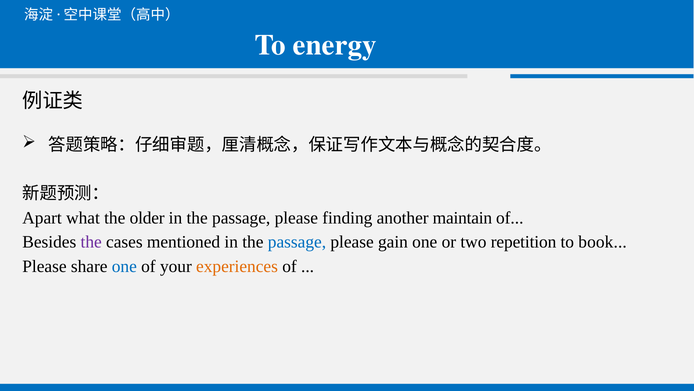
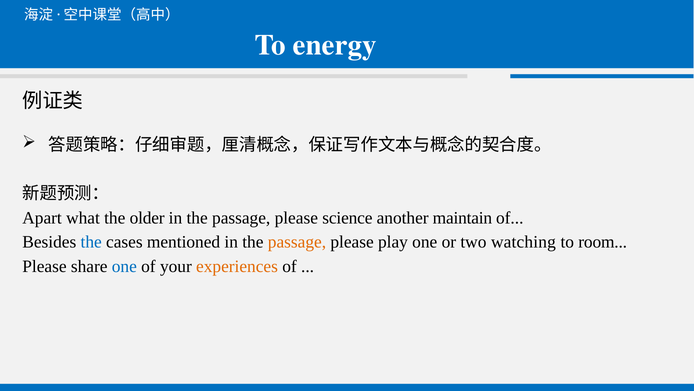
finding: finding -> science (347, 218)
the colour: purple -> blue (91, 242)
passage colour: blue -> orange (297, 242)
gain: gain -> play (393, 242)
repetition: repetition -> watching (523, 242)
book: book -> room (603, 242)
